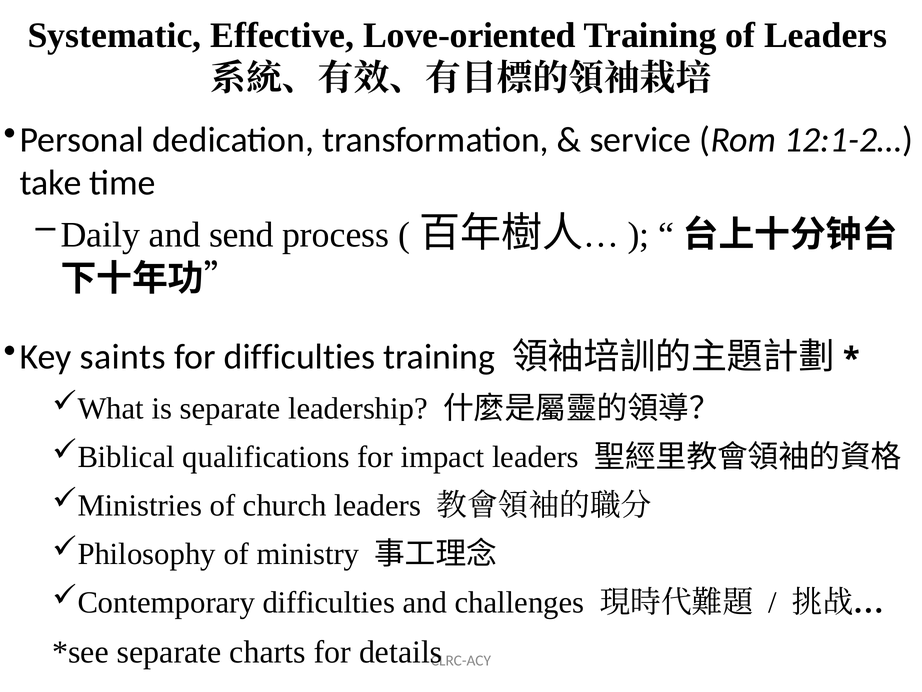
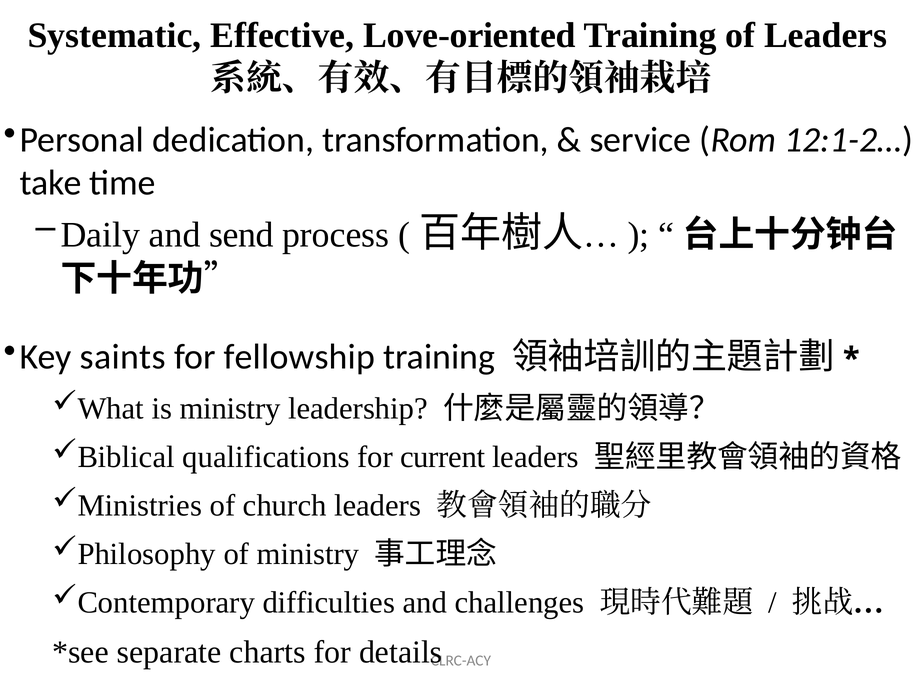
for difficulties: difficulties -> fellowship (299, 357)
is separate: separate -> ministry (230, 408)
impact: impact -> current (443, 457)
